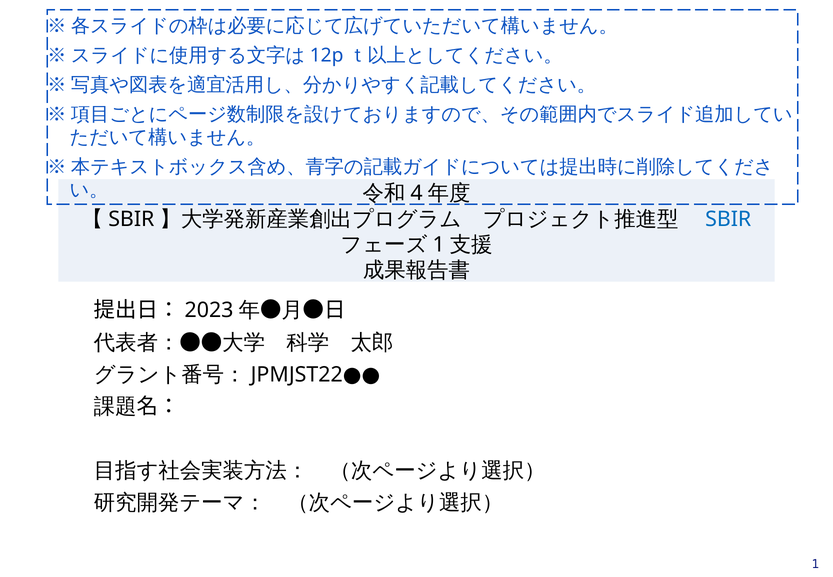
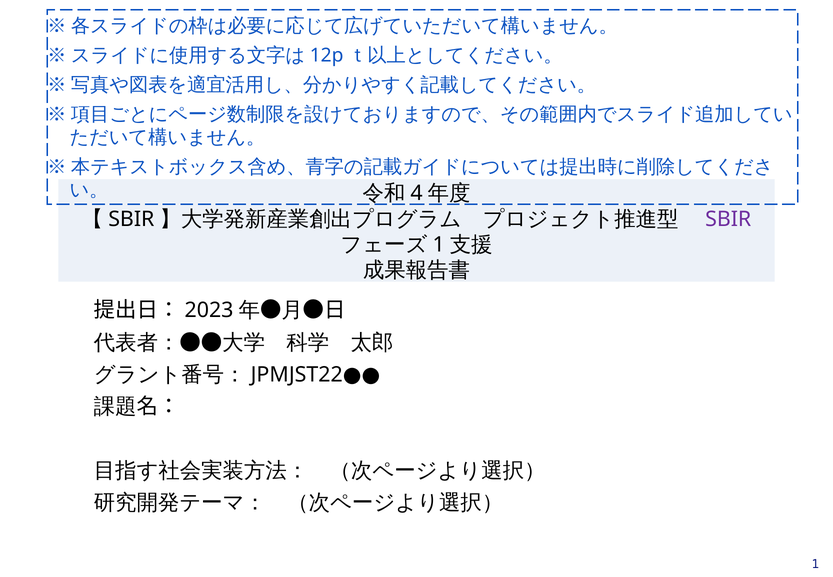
SBIR colour: blue -> purple (728, 219)
